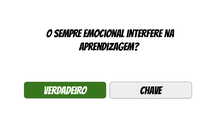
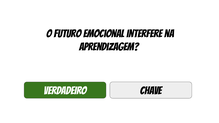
sempre: sempre -> futuro (67, 34)
